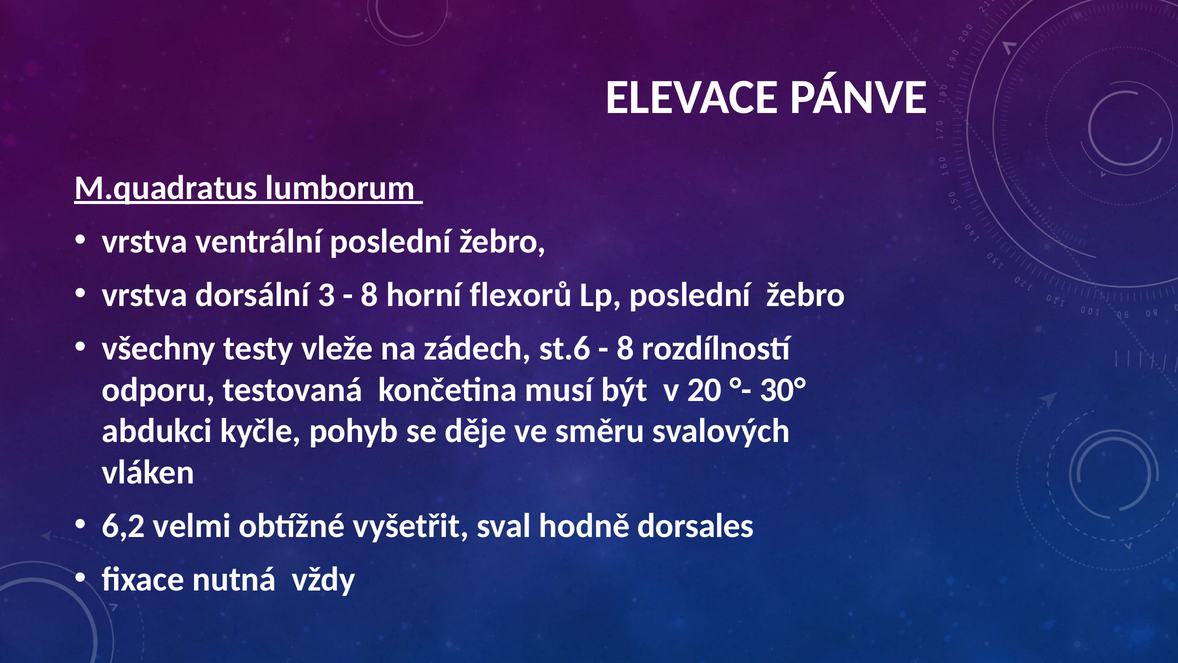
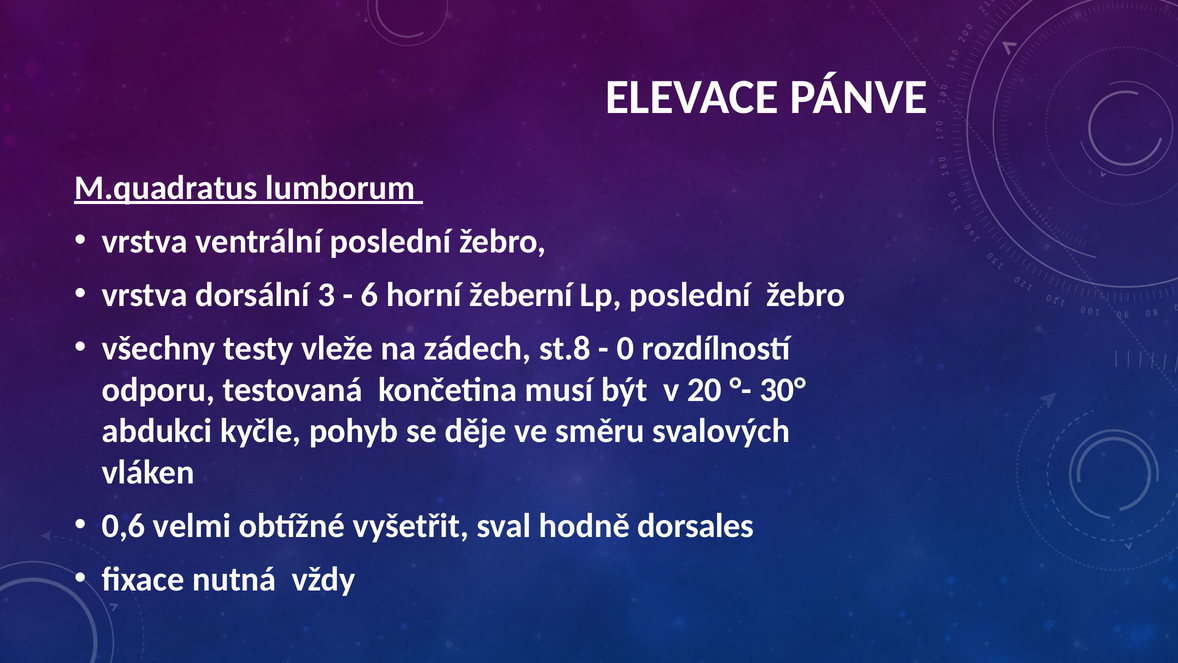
8: 8 -> 6 (370, 295)
flexorů: flexorů -> žeberní (521, 295)
st.6: st.6 -> st.8 (565, 348)
8: 8 -> 0 (625, 348)
6,2: 6,2 -> 0,6 (124, 526)
